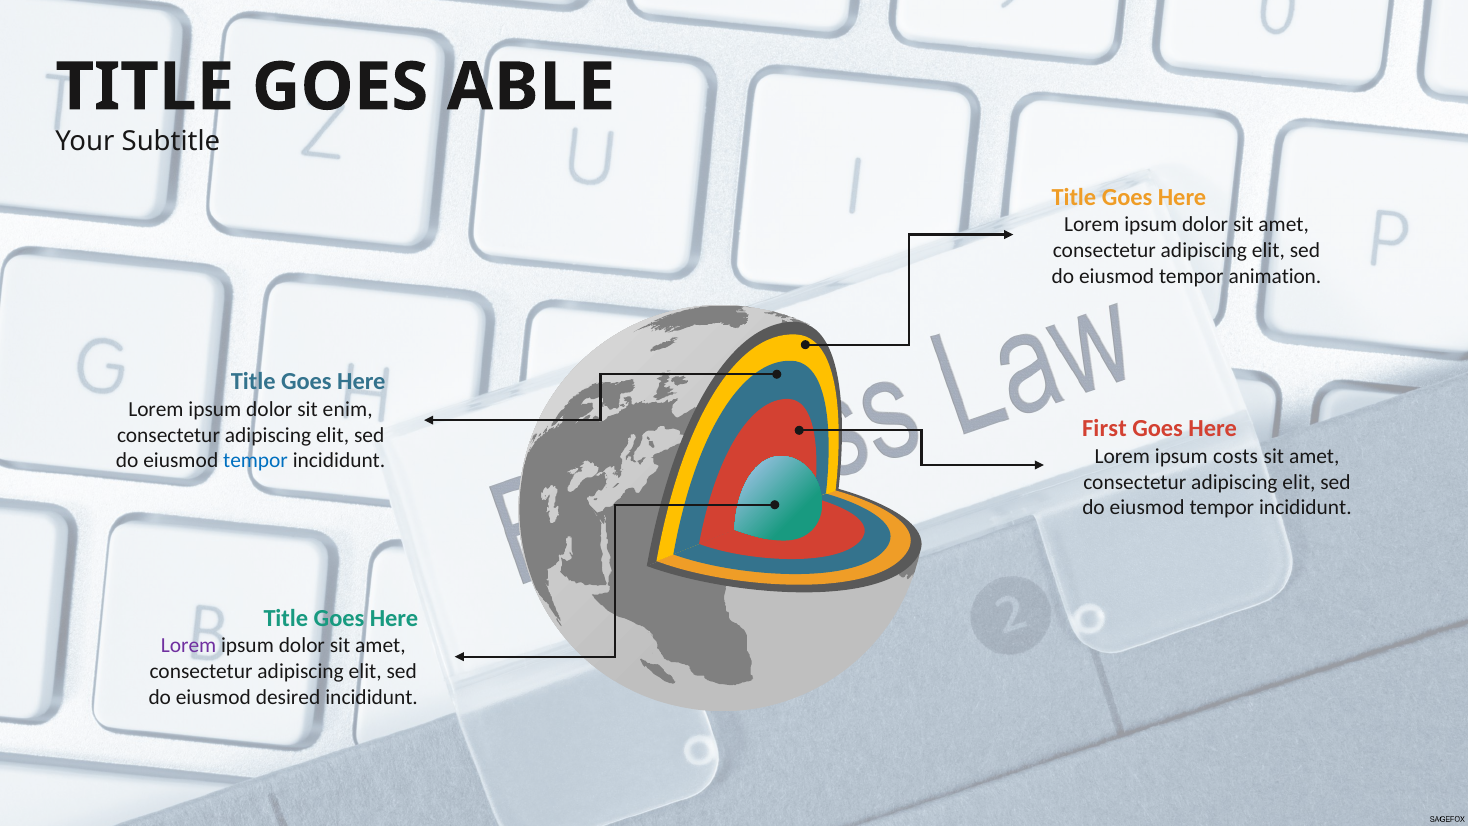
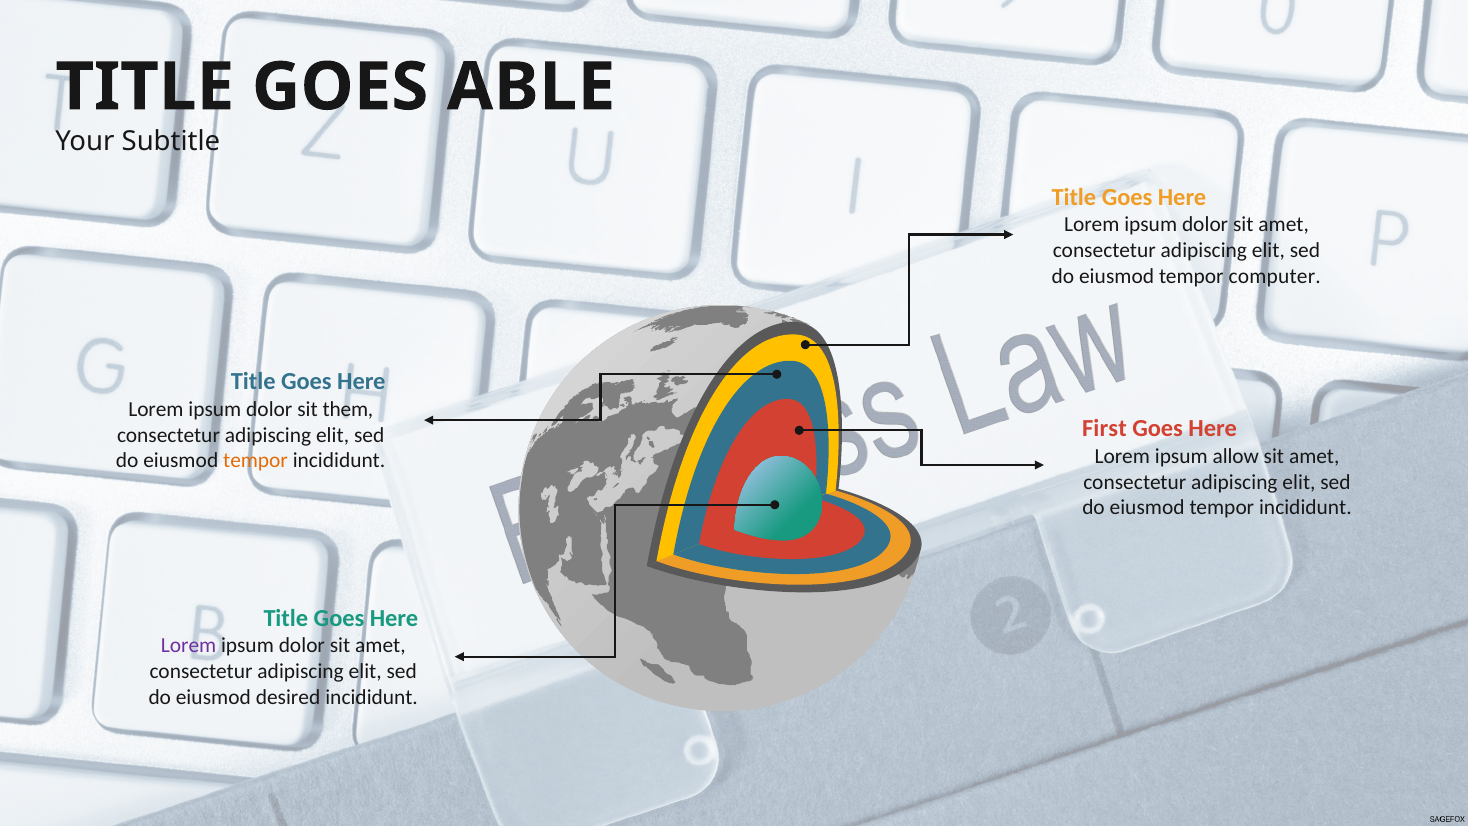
animation: animation -> computer (1275, 276)
enim: enim -> them (348, 409)
costs: costs -> allow (1236, 456)
tempor colour: blue -> orange (255, 461)
